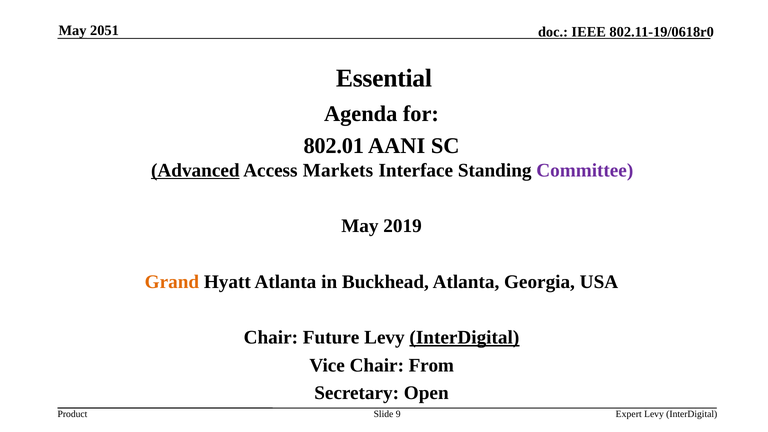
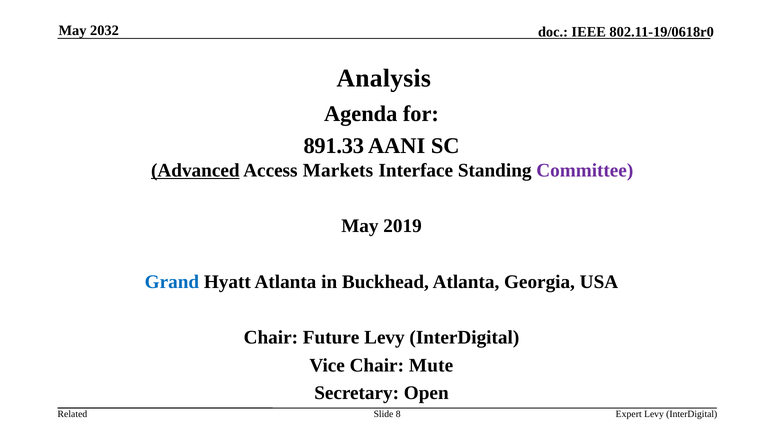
2051: 2051 -> 2032 (104, 31)
Essential: Essential -> Analysis (384, 79)
802.01: 802.01 -> 891.33 (334, 146)
Grand colour: orange -> blue (172, 282)
InterDigital underline: present -> none (464, 337)
From: From -> Mute (431, 365)
Product: Product -> Related (72, 414)
9: 9 -> 8 (398, 414)
